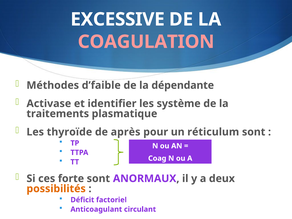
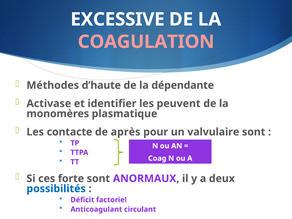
d’faible: d’faible -> d’haute (101, 85)
système: système -> peuvent (179, 104)
traitements: traitements -> monomères (58, 114)
thyroïde: thyroïde -> contacte (70, 132)
réticulum: réticulum -> valvulaire (213, 132)
possibilités colour: orange -> blue (56, 189)
